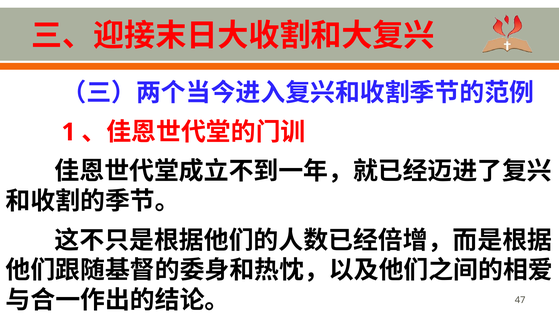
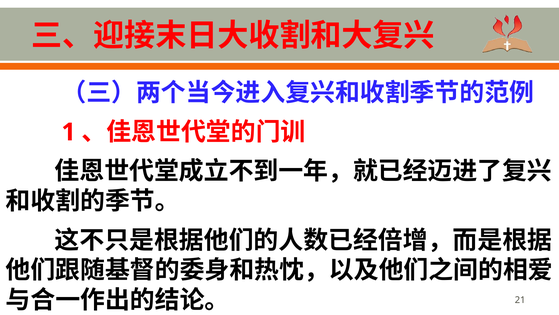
47: 47 -> 21 (520, 300)
